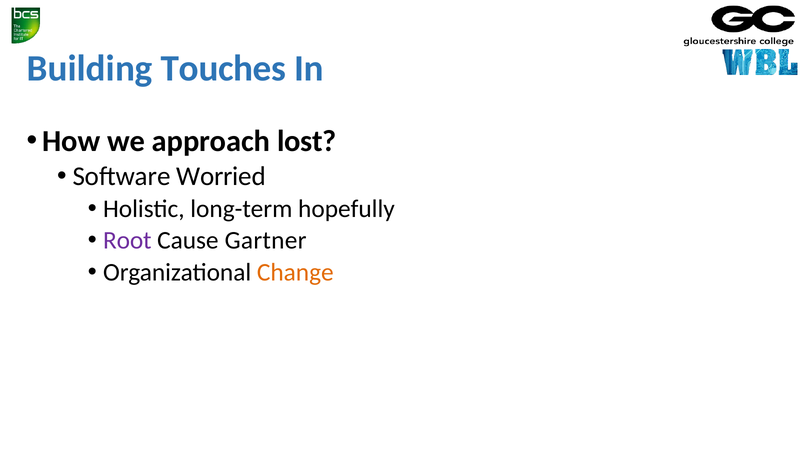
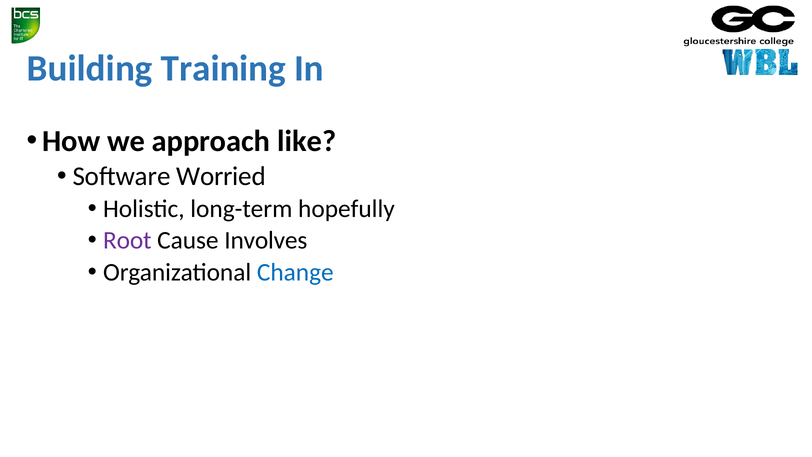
Touches: Touches -> Training (223, 68)
lost: lost -> like (307, 141)
Gartner: Gartner -> Involves (266, 240)
Change colour: orange -> blue (295, 272)
